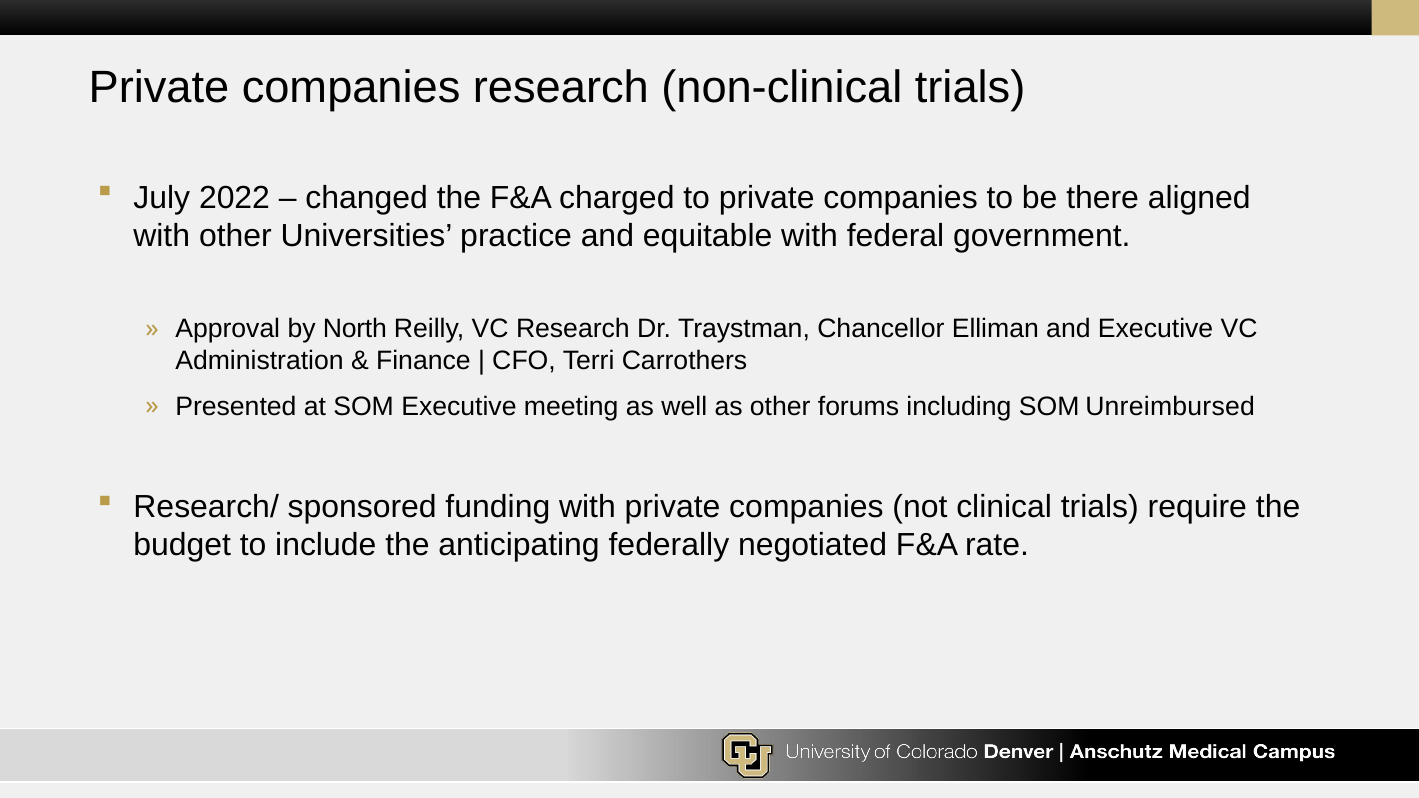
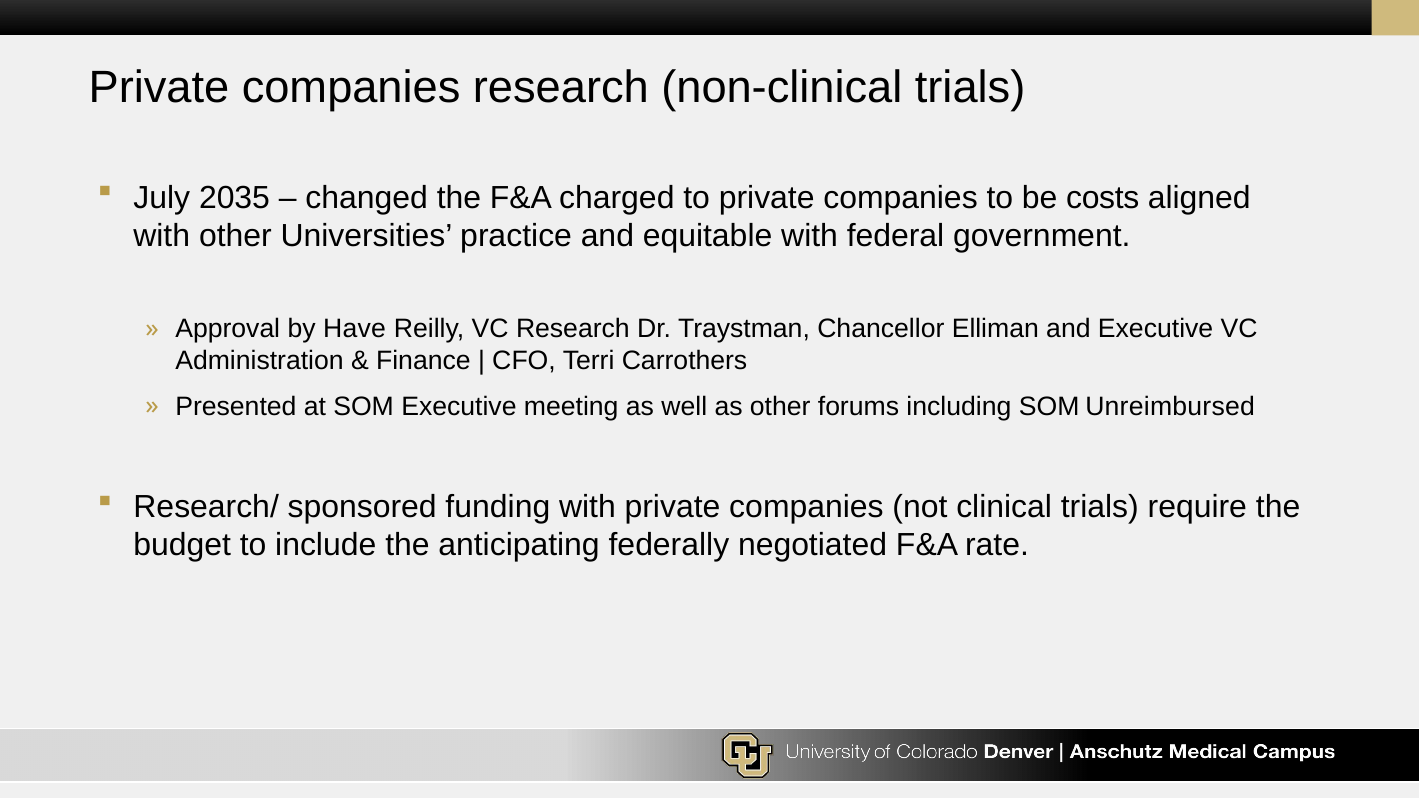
2022: 2022 -> 2035 (235, 198)
there: there -> costs (1103, 198)
North: North -> Have (355, 329)
